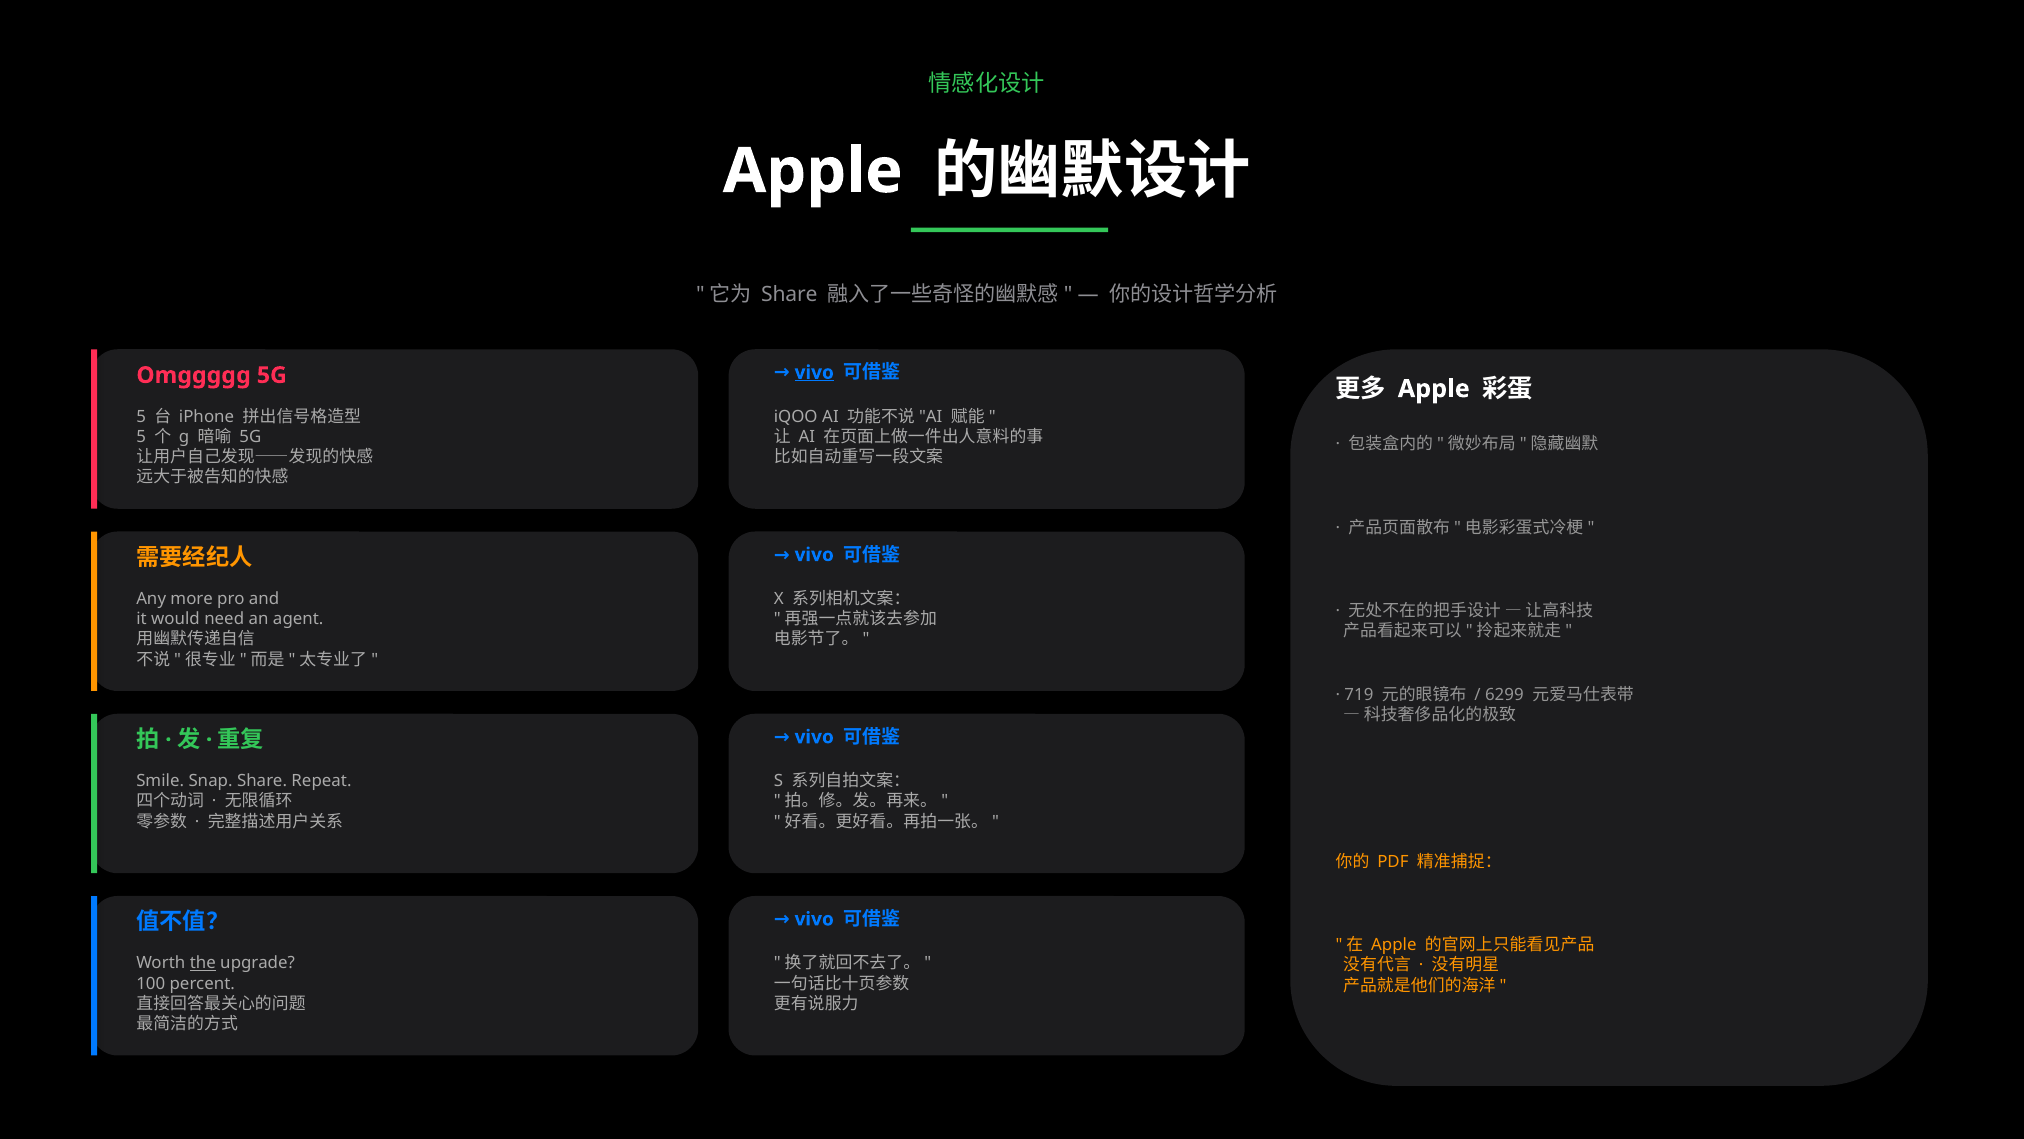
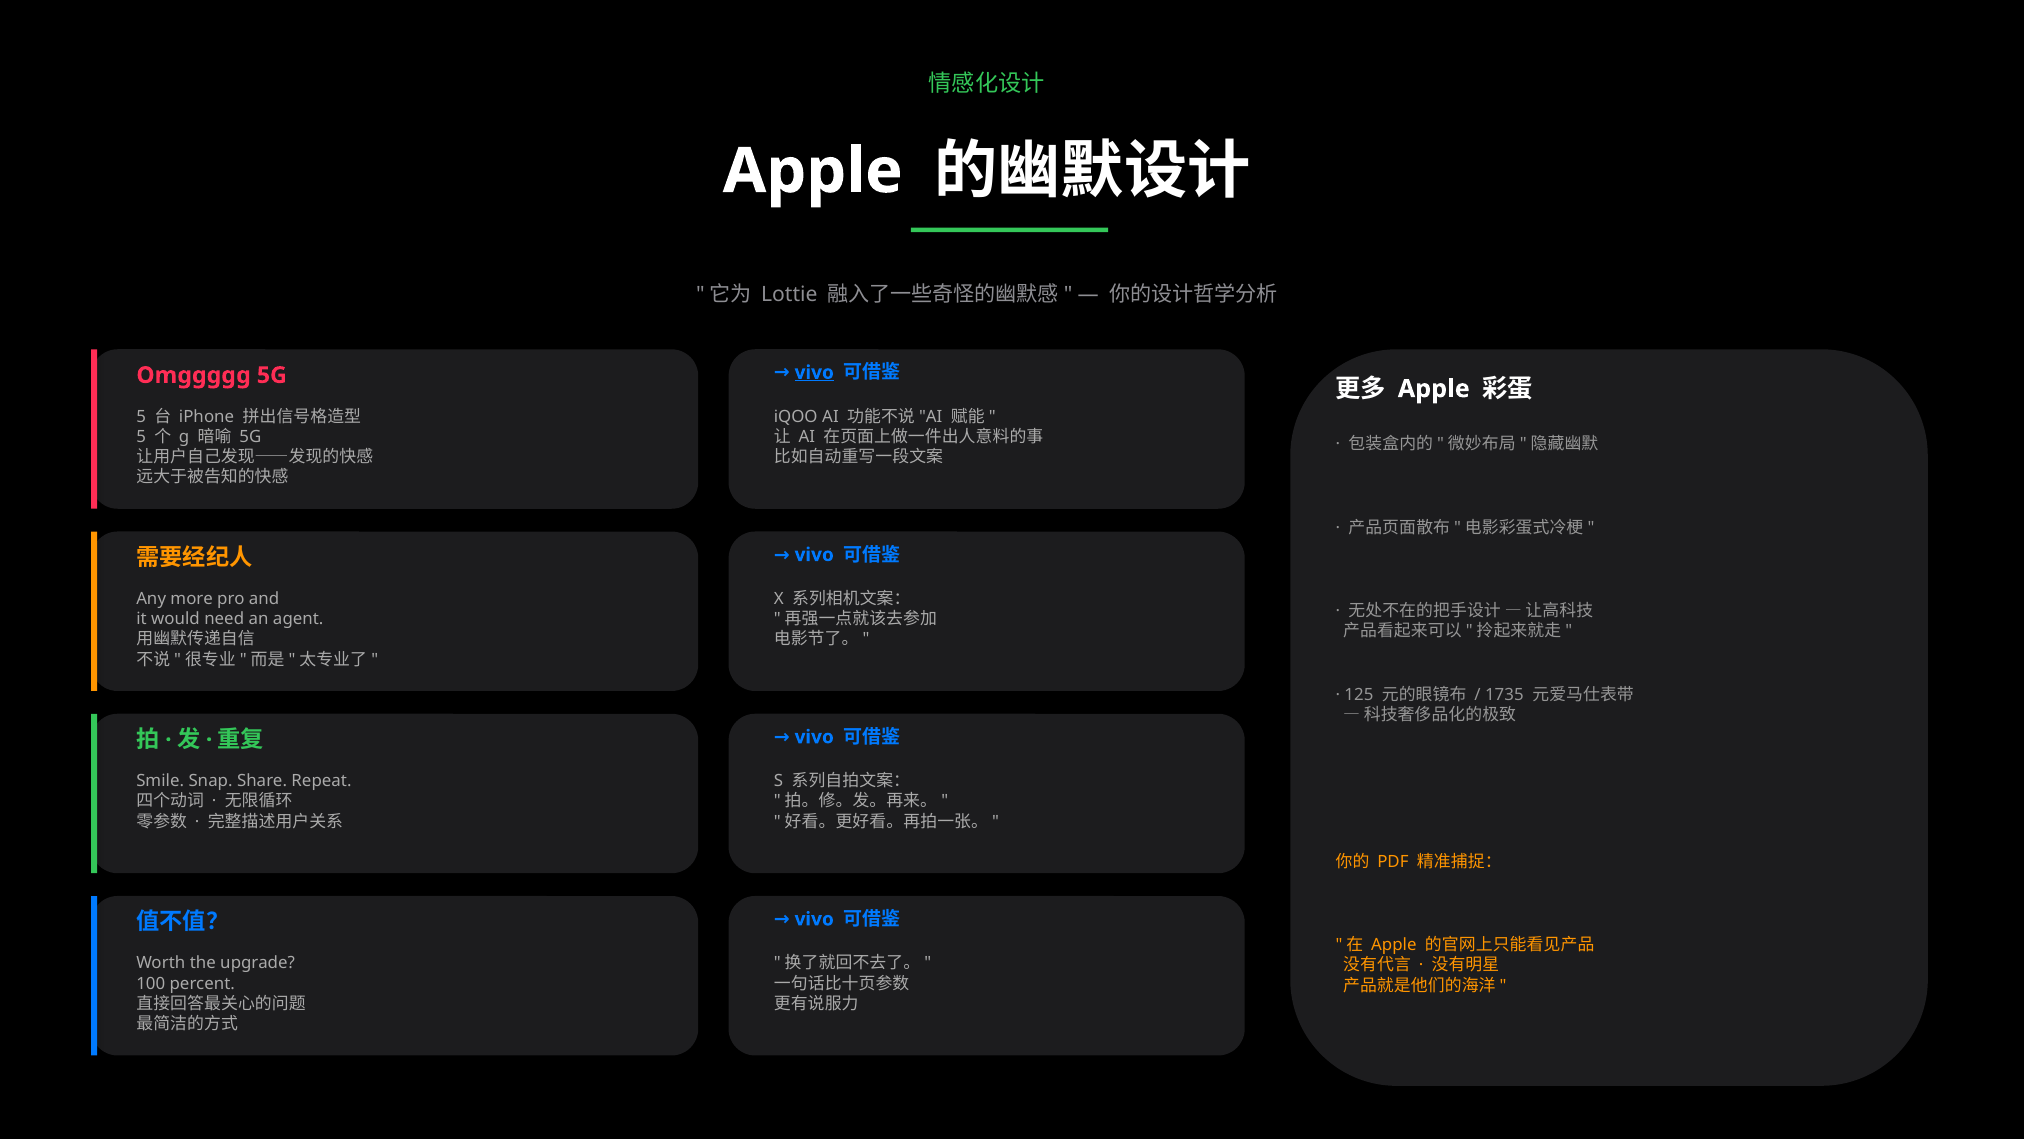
Share: Share -> Lottie (789, 295)
719: 719 -> 125 (1359, 694)
6299: 6299 -> 1735 (1504, 694)
the underline: present -> none (203, 963)
